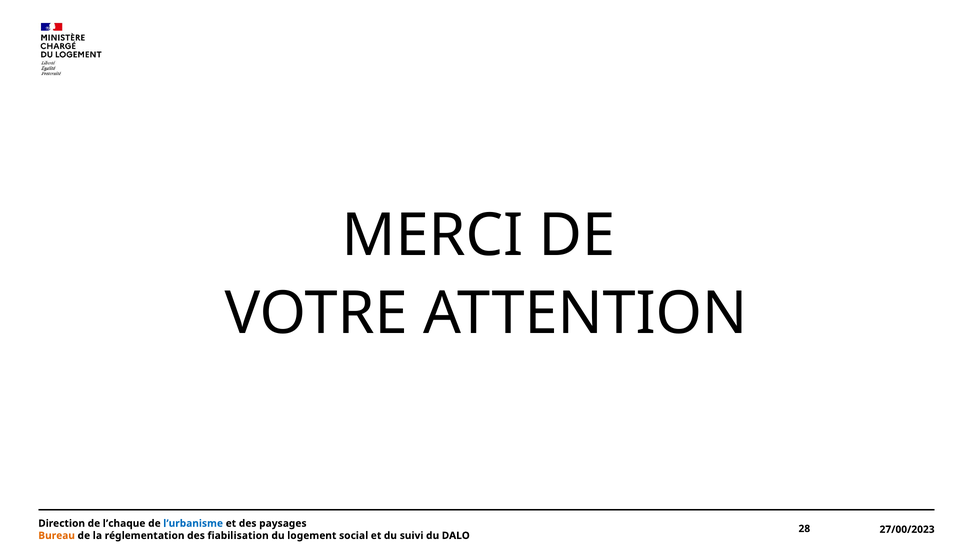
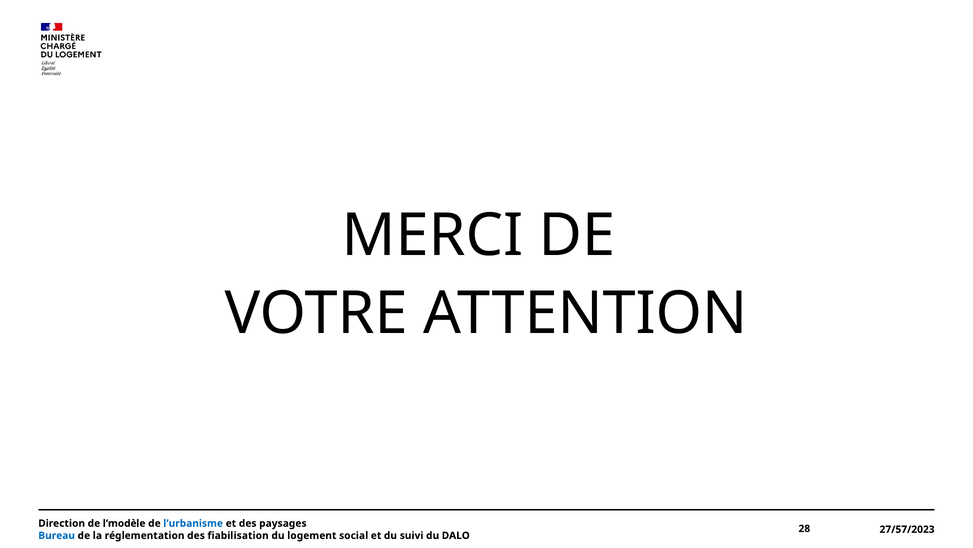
l’chaque: l’chaque -> l’modèle (124, 523)
27/00/2023: 27/00/2023 -> 27/57/2023 (907, 529)
Bureau colour: orange -> blue (57, 535)
